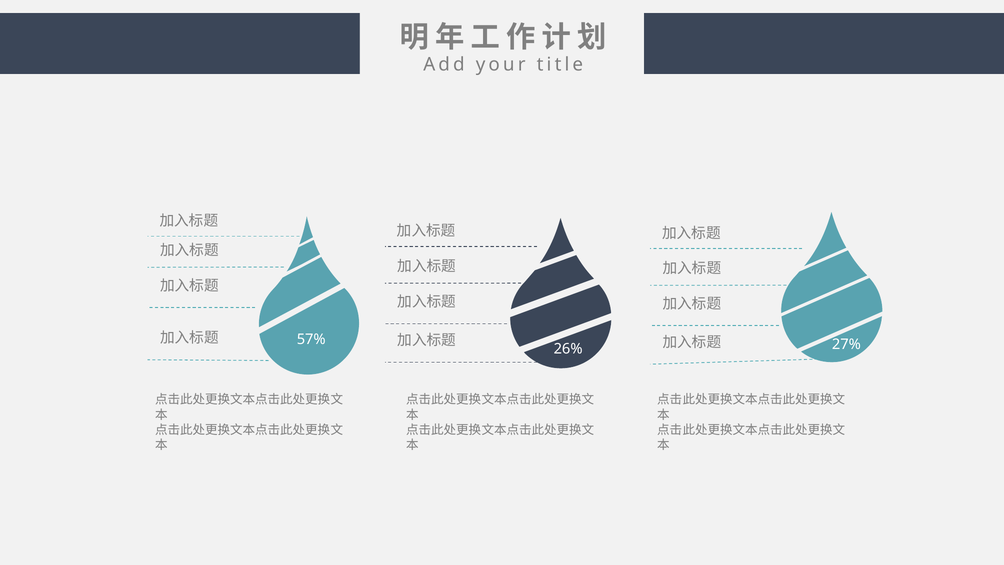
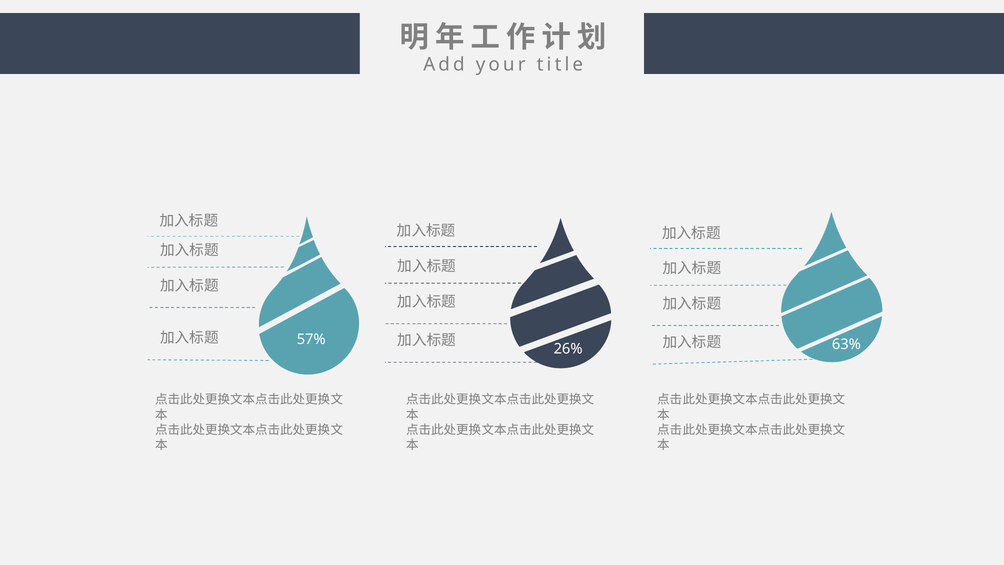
27%: 27% -> 63% (846, 344)
